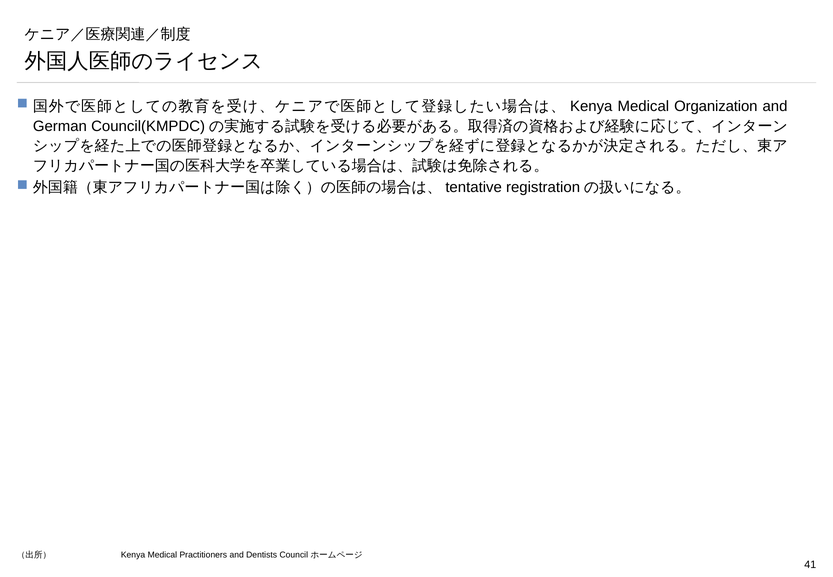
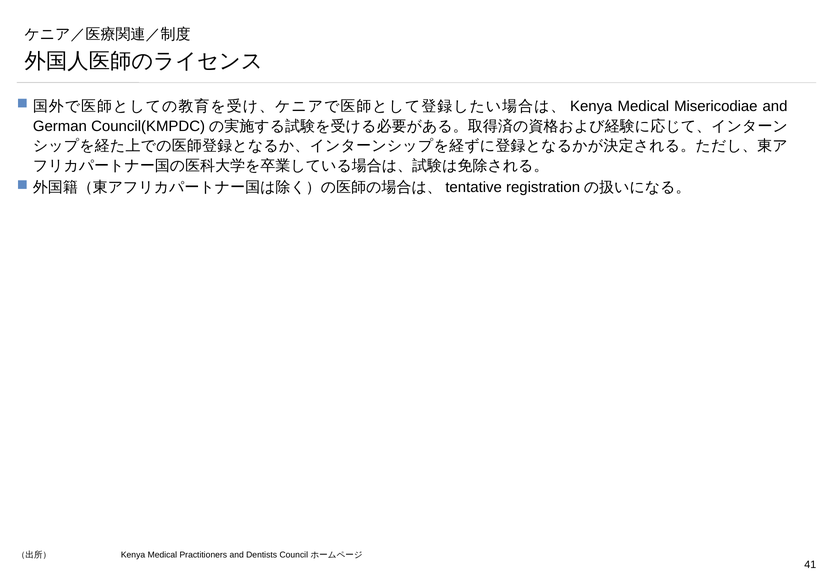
Organization: Organization -> Misericodiae (716, 106)
